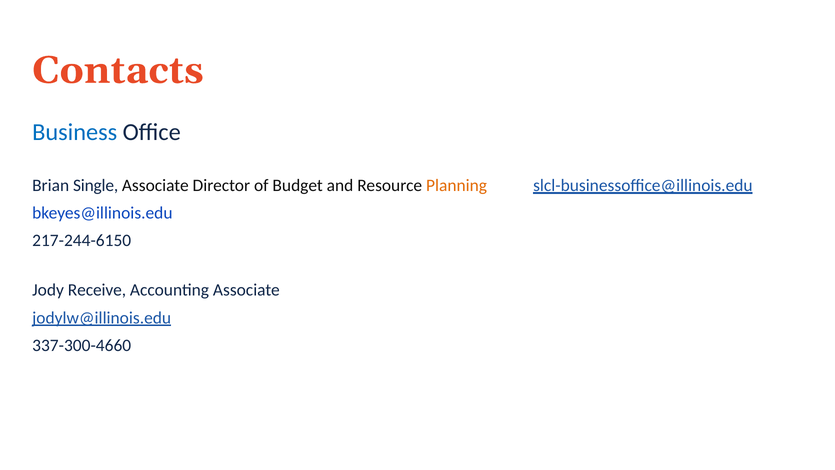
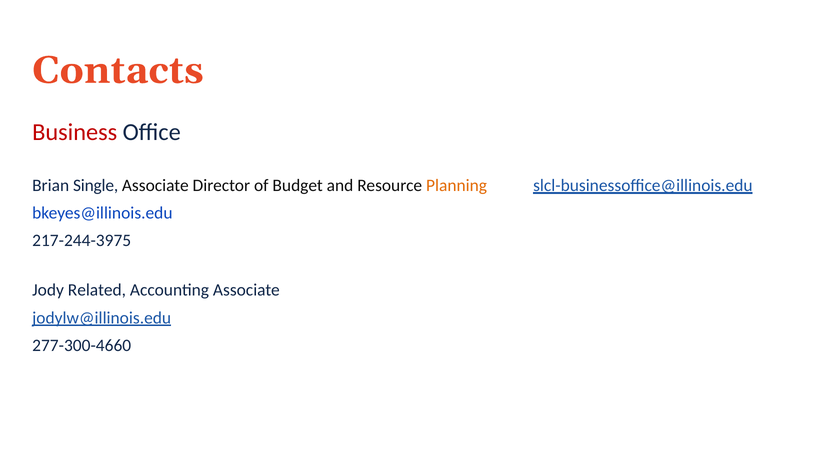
Business colour: blue -> red (75, 132)
217-244-6150: 217-244-6150 -> 217-244-3975 (82, 240)
Receive: Receive -> Related (97, 290)
337-300-4660: 337-300-4660 -> 277-300-4660 (82, 345)
